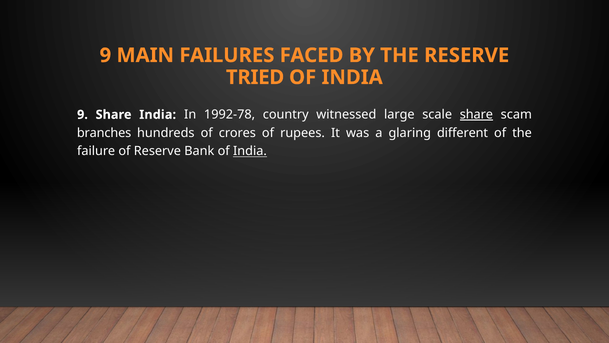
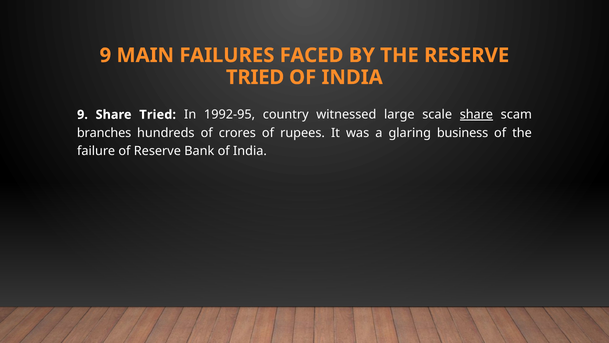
Share India: India -> Tried (158, 115)
1992-78: 1992-78 -> 1992-95 (230, 115)
different: different -> business (463, 133)
India underline: present -> none (250, 151)
